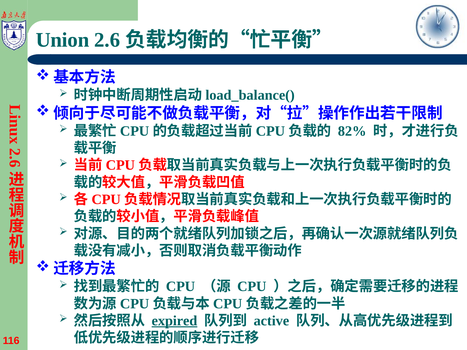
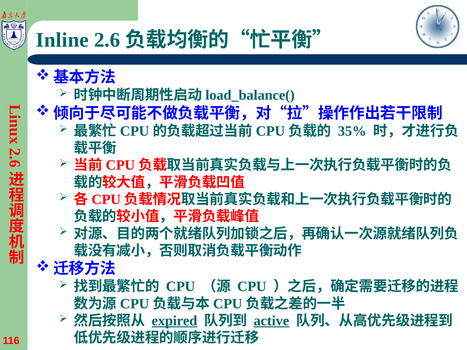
Union: Union -> Inline (62, 40)
82%: 82% -> 35% (352, 131)
active underline: none -> present (271, 321)
